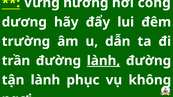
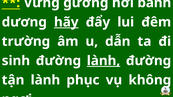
nương: nương -> gương (86, 3)
công: công -> bánh (154, 3)
hãy underline: none -> present (66, 22)
trần: trần -> sinh (16, 61)
